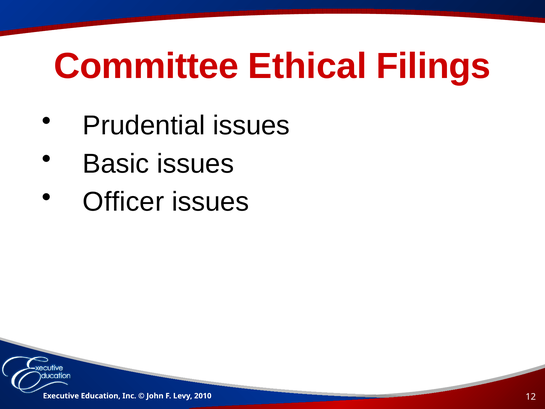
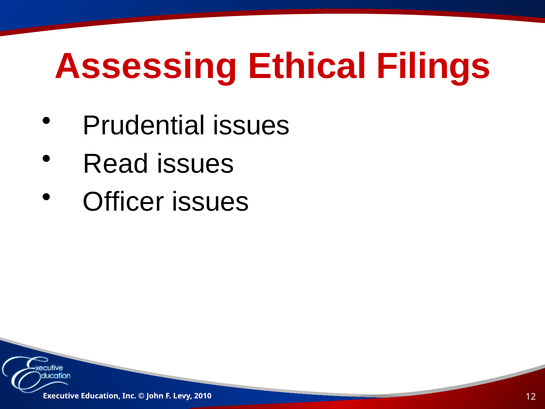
Committee: Committee -> Assessing (146, 66)
Basic: Basic -> Read (116, 164)
